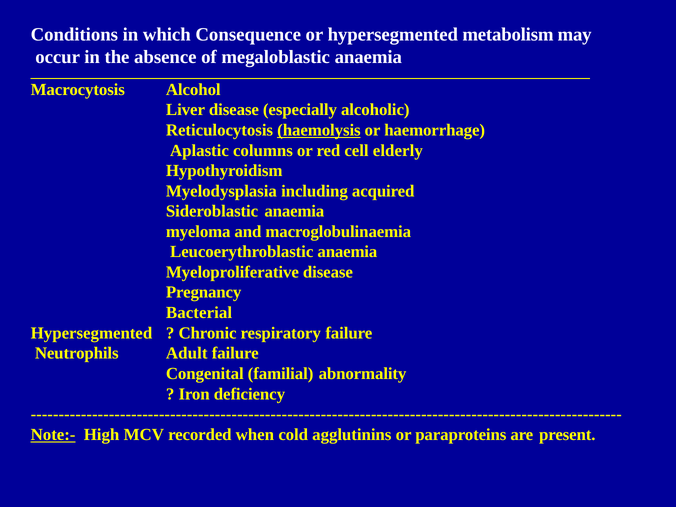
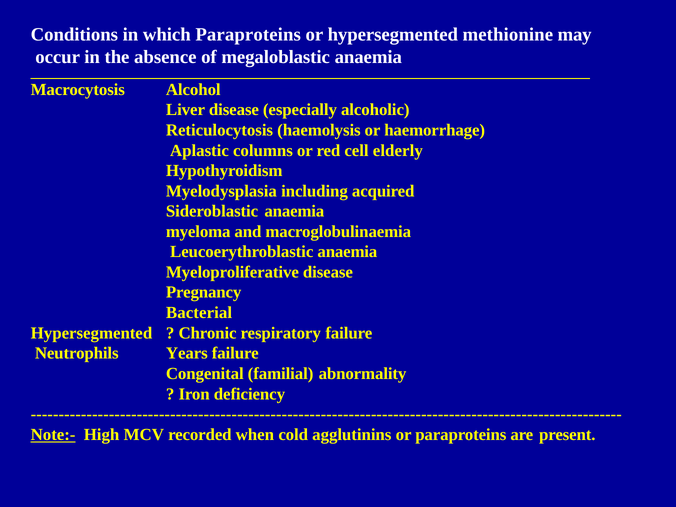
which Consequence: Consequence -> Paraproteins (248, 34)
metabolism: metabolism -> methionine (508, 34)
haemolysis underline: present -> none (319, 130)
Adult: Adult -> Years (187, 353)
